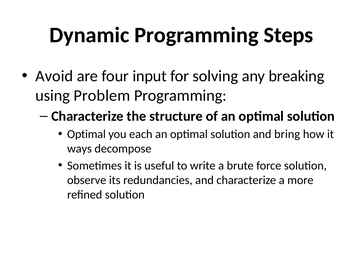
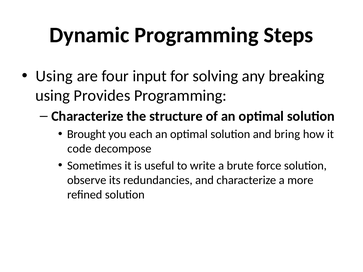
Avoid: Avoid -> Using (54, 76)
Problem: Problem -> Provides (102, 96)
Optimal: Optimal -> Brought (86, 134)
ways: ways -> code (79, 149)
